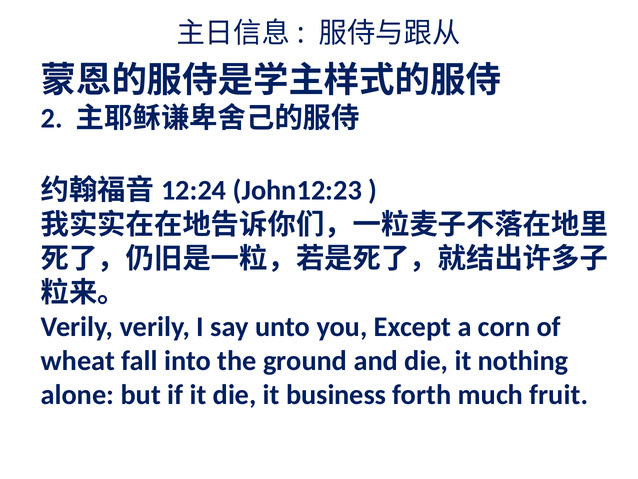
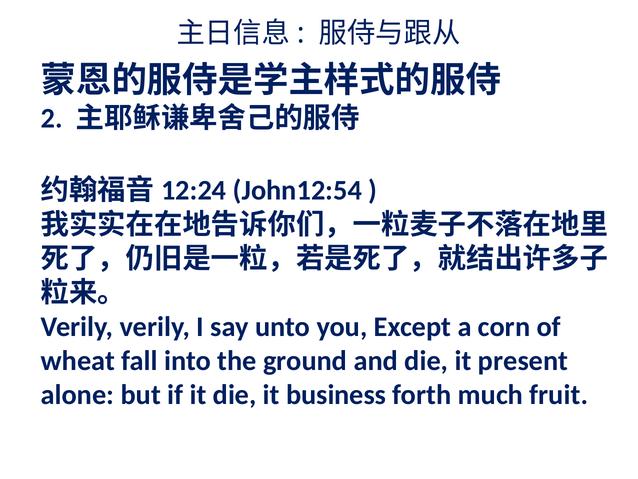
John12:23: John12:23 -> John12:54 (297, 190)
nothing: nothing -> present (523, 361)
